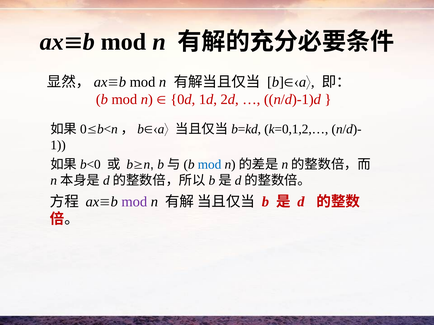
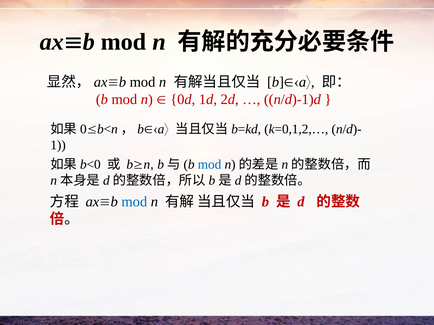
mod colour: purple -> blue (134, 202)
